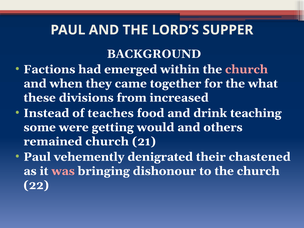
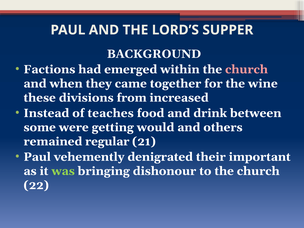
what: what -> wine (263, 84)
teaching: teaching -> between (256, 113)
remained church: church -> regular (107, 141)
chastened: chastened -> important (260, 157)
was colour: pink -> light green (63, 171)
